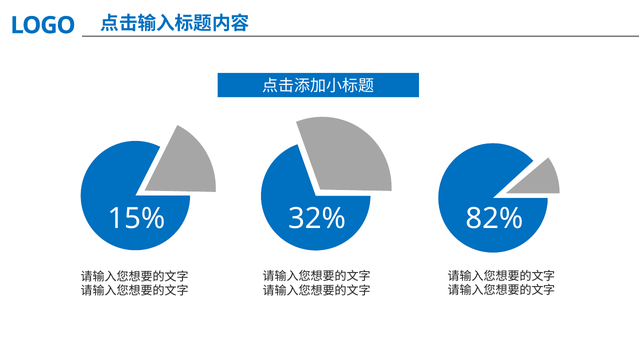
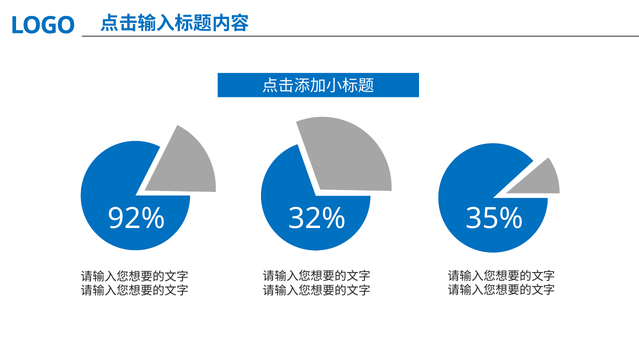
15%: 15% -> 92% (136, 219)
82%: 82% -> 35% (494, 219)
